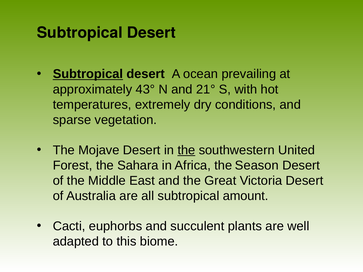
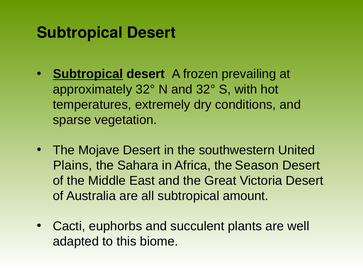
ocean: ocean -> frozen (201, 74)
approximately 43°: 43° -> 32° (145, 89)
and 21°: 21° -> 32° (206, 89)
the underline: present -> none (186, 150)
Forest: Forest -> Plains (73, 166)
